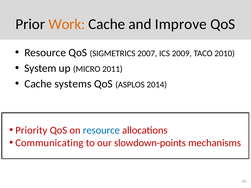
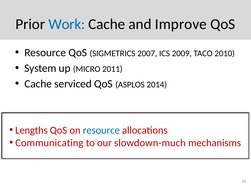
Work colour: orange -> blue (67, 24)
systems: systems -> serviced (73, 84)
Priority: Priority -> Lengths (31, 130)
slowdown-points: slowdown-points -> slowdown-much (150, 143)
